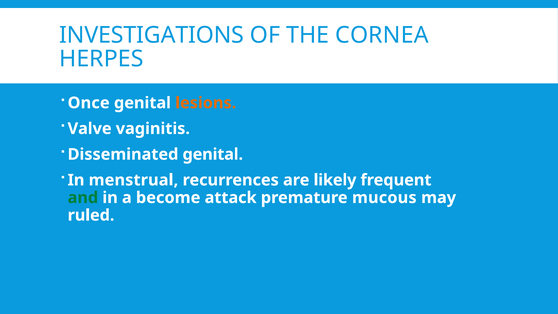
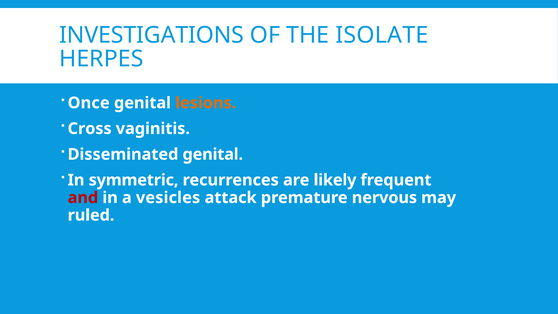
CORNEA: CORNEA -> ISOLATE (382, 35)
Valve: Valve -> Cross (90, 129)
menstrual: menstrual -> symmetric (134, 180)
and colour: green -> red (83, 198)
become: become -> vesicles (168, 198)
mucous: mucous -> nervous (384, 198)
